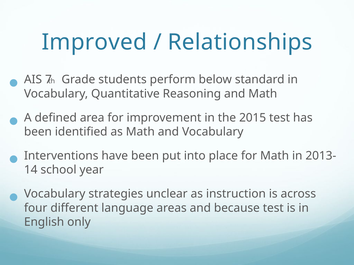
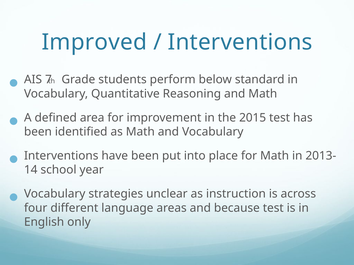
Relationships: Relationships -> Interventions (240, 42)
